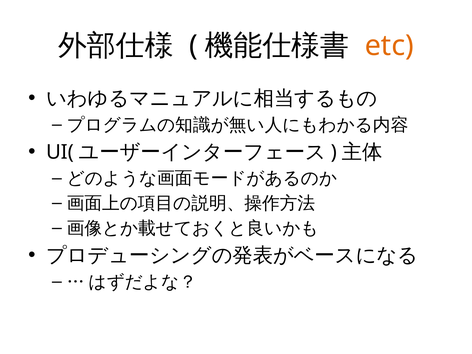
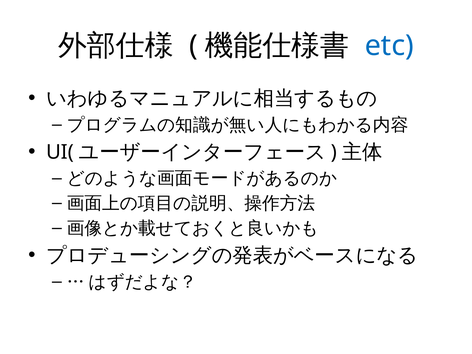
etc colour: orange -> blue (389, 46)
